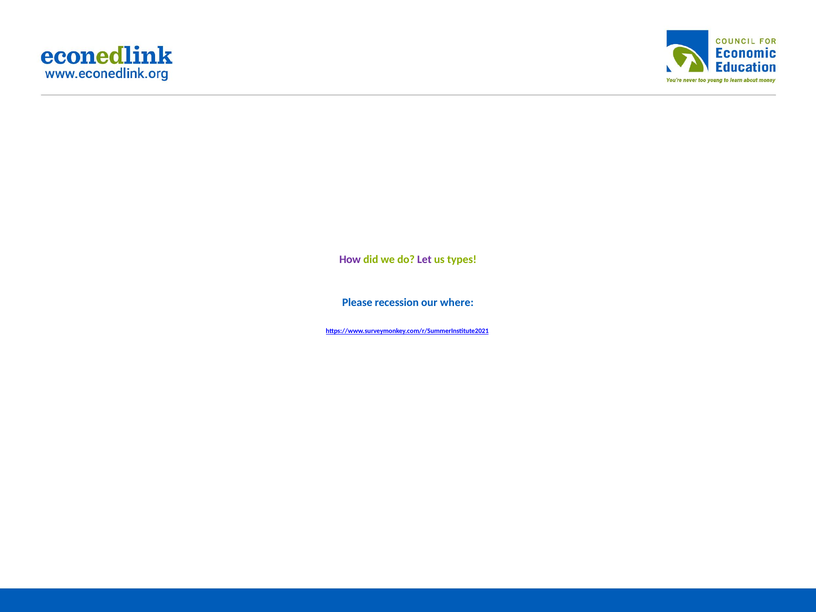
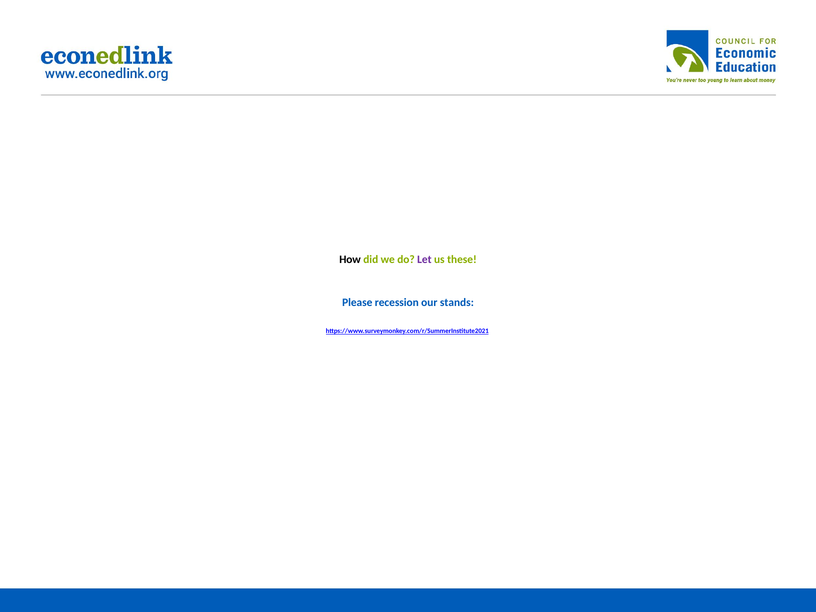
How colour: purple -> black (350, 260)
types: types -> these (462, 260)
where: where -> stands (457, 303)
